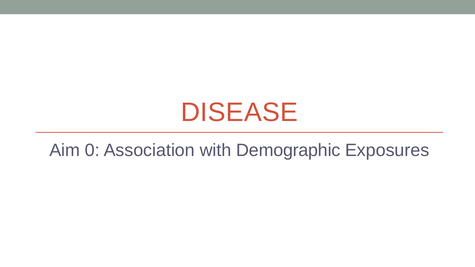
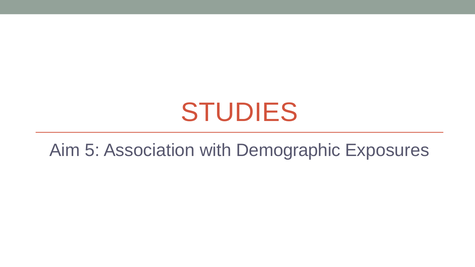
DISEASE: DISEASE -> STUDIES (239, 113)
0: 0 -> 5 (92, 150)
